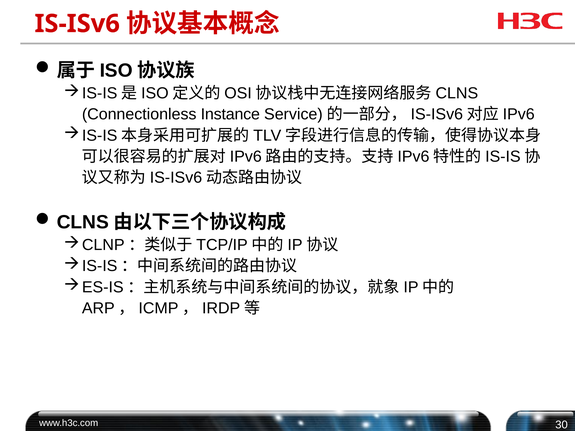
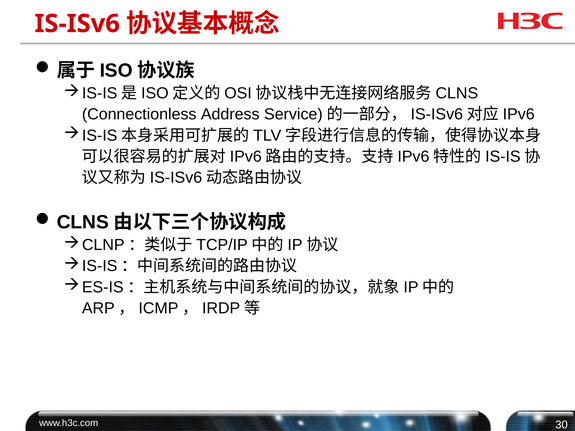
Instance: Instance -> Address (230, 114)
